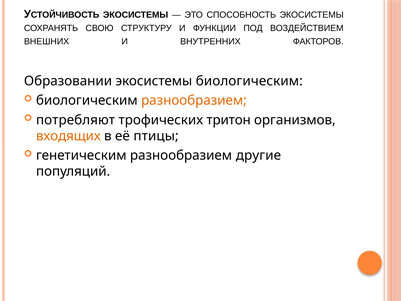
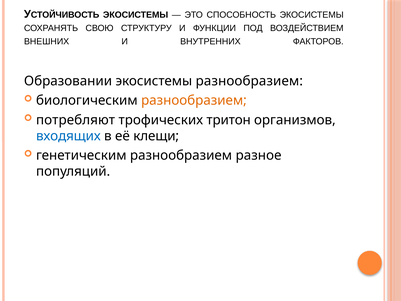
экосистемы биологическим: биологическим -> разнообразием (249, 81)
входящих colour: orange -> blue (68, 136)
птицы: птицы -> клещи (156, 136)
другие: другие -> разное (259, 155)
